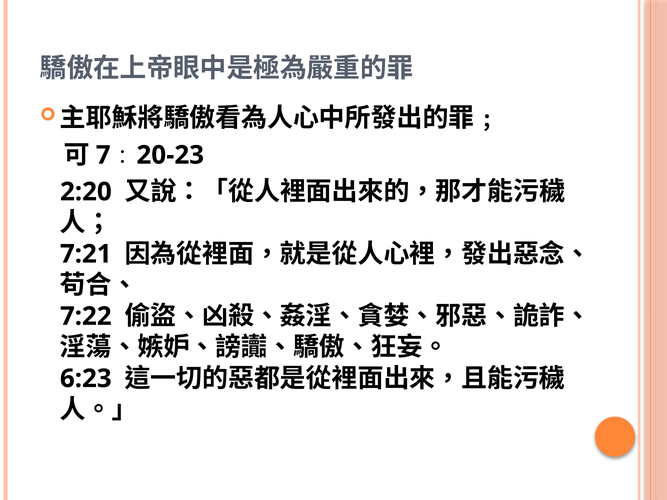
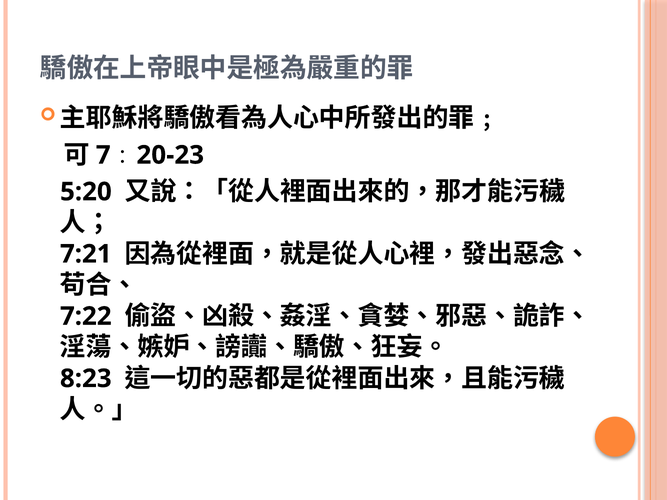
2:20: 2:20 -> 5:20 (86, 192)
6:23: 6:23 -> 8:23 (86, 379)
